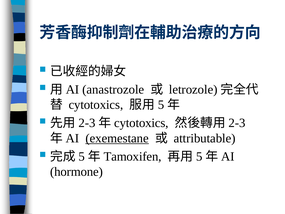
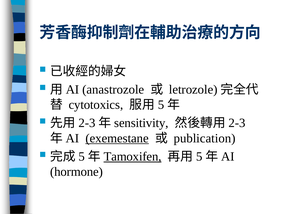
cytotoxics: cytotoxics -> sensitivity (141, 123)
attributable: attributable -> publication (205, 138)
Tamoxifen underline: none -> present (133, 156)
